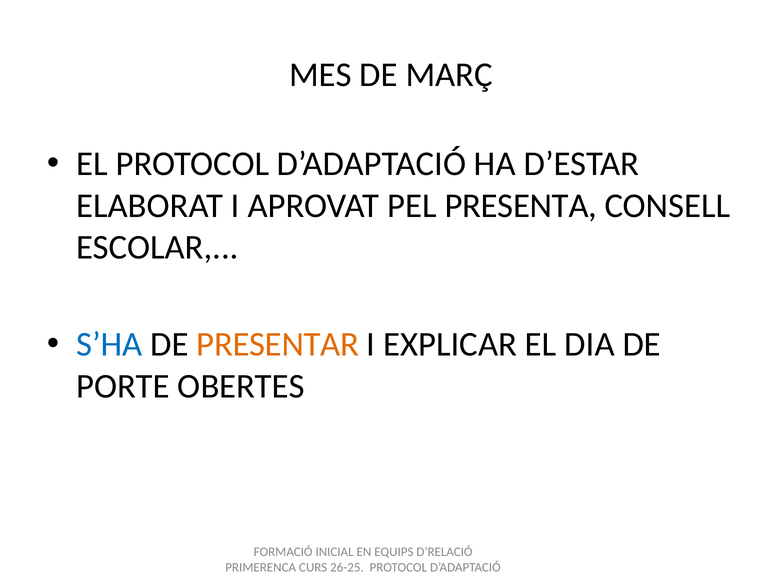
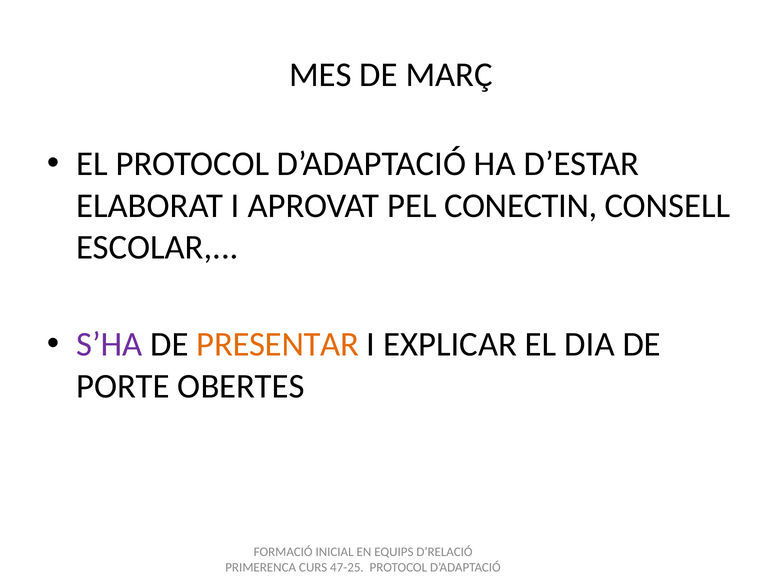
PRESENTA: PRESENTA -> CONECTIN (521, 206)
S’HA colour: blue -> purple (109, 345)
26-25: 26-25 -> 47-25 (347, 568)
